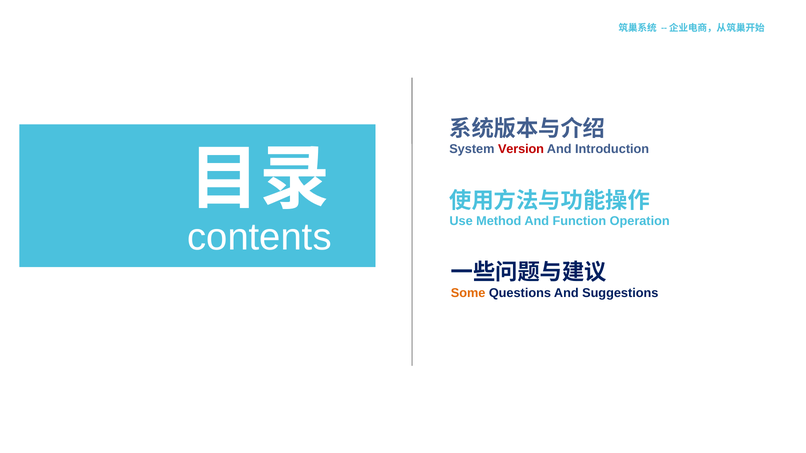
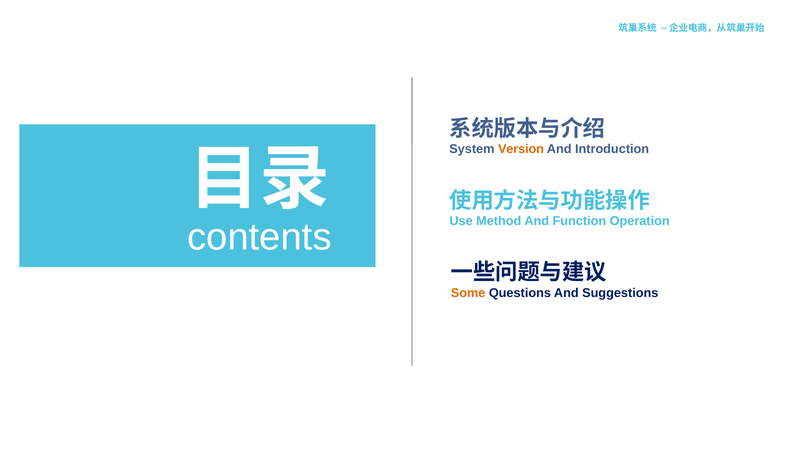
Version colour: red -> orange (521, 149)
